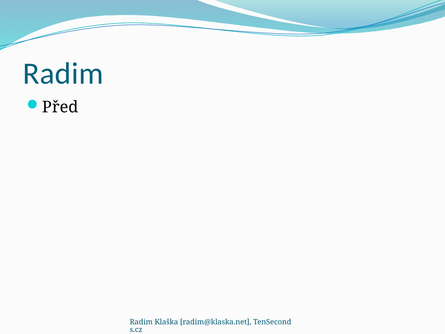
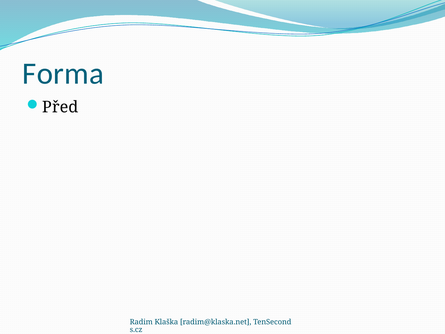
Radim: Radim -> Forma (63, 73)
